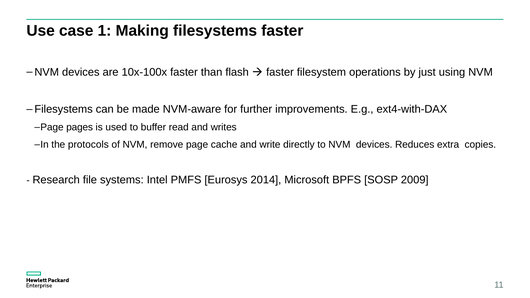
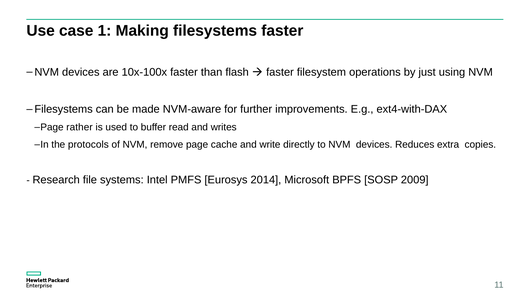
pages: pages -> rather (79, 127)
